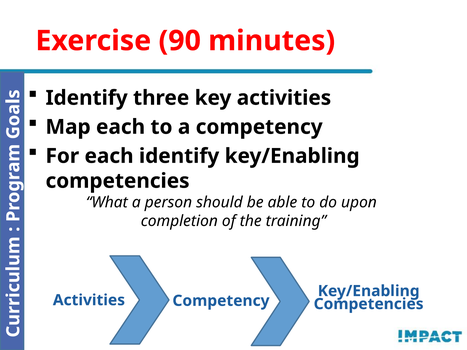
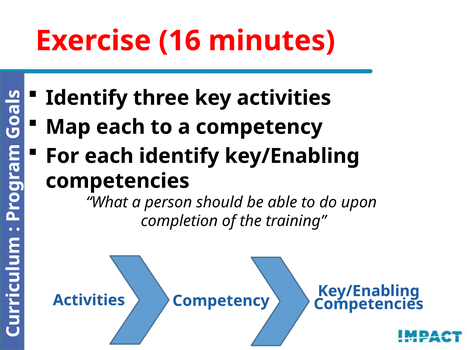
90: 90 -> 16 (180, 41)
